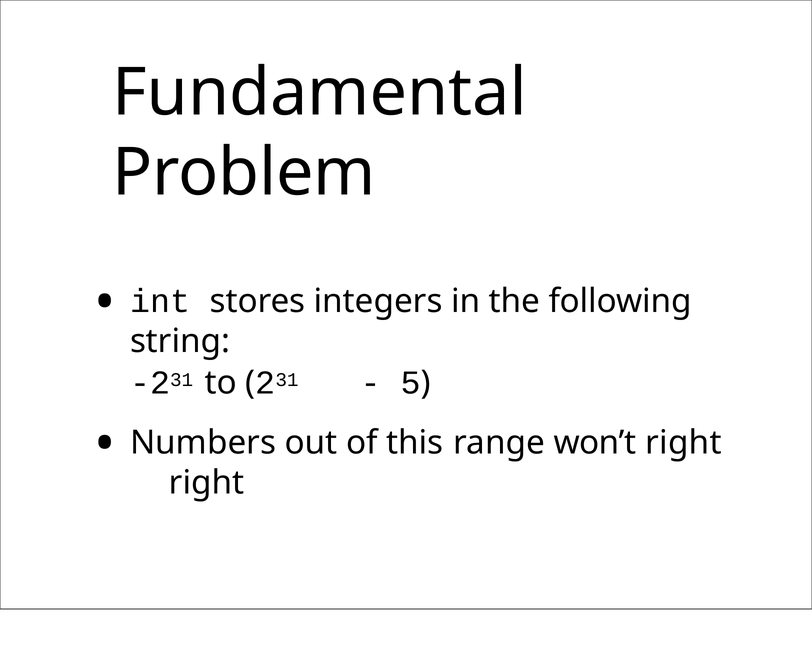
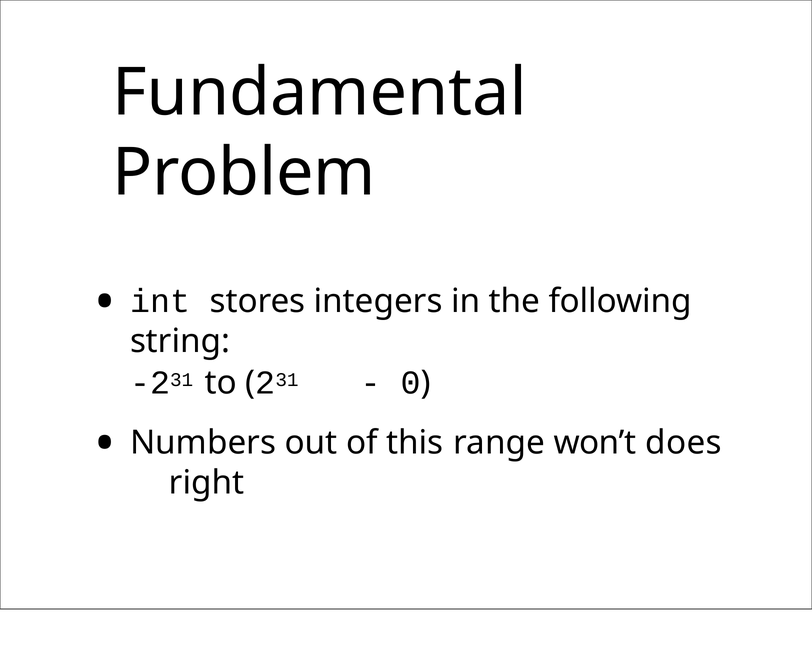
5: 5 -> 0 (411, 383)
won’t right: right -> does (683, 443)
